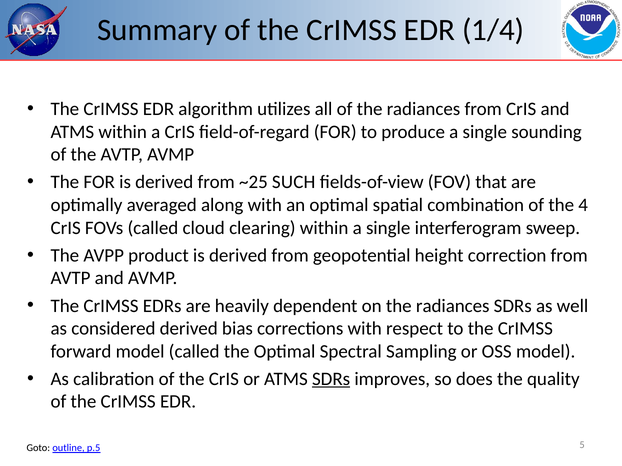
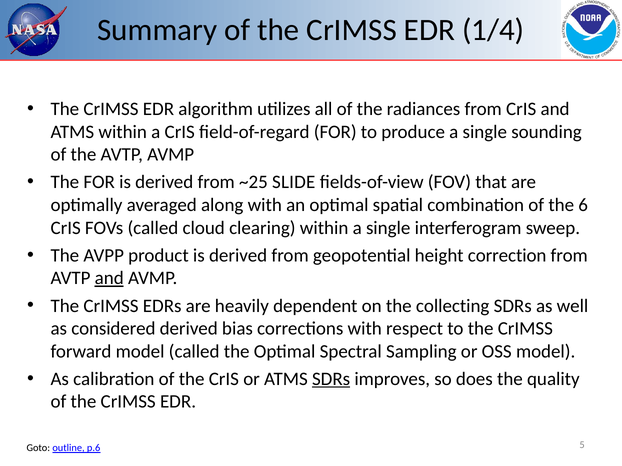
SUCH: SUCH -> SLIDE (294, 182)
4: 4 -> 6 (583, 205)
and underline: none -> present (109, 278)
on the radiances: radiances -> collecting (453, 306)
p.5: p.5 -> p.6 (94, 448)
